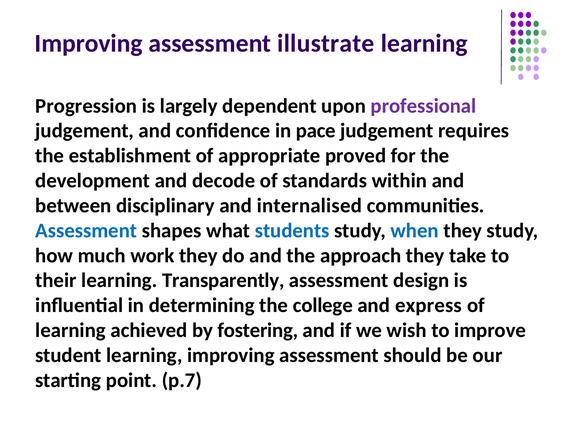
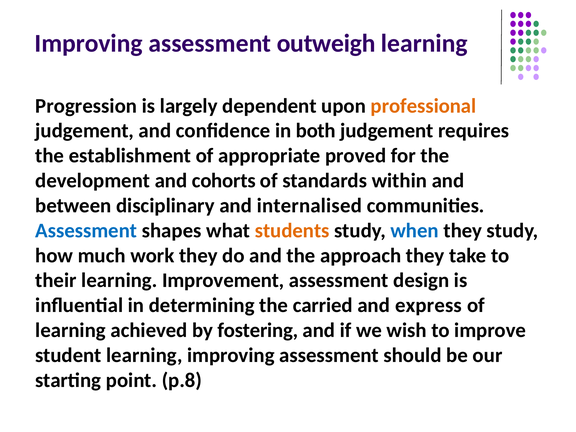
illustrate: illustrate -> outweigh (326, 43)
professional colour: purple -> orange (423, 106)
pace: pace -> both (316, 131)
decode: decode -> cohorts (224, 181)
students colour: blue -> orange (292, 231)
Transparently: Transparently -> Improvement (223, 280)
college: college -> carried (323, 305)
p.7: p.7 -> p.8 (182, 380)
